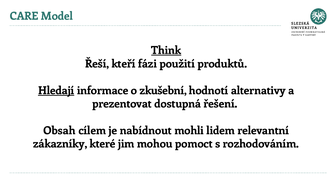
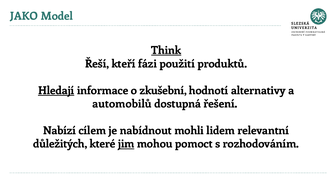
CARE: CARE -> JAKO (24, 16)
prezentovat: prezentovat -> automobilů (122, 104)
Obsah: Obsah -> Nabízí (60, 131)
zákazníky: zákazníky -> důležitých (60, 144)
jim underline: none -> present (126, 144)
